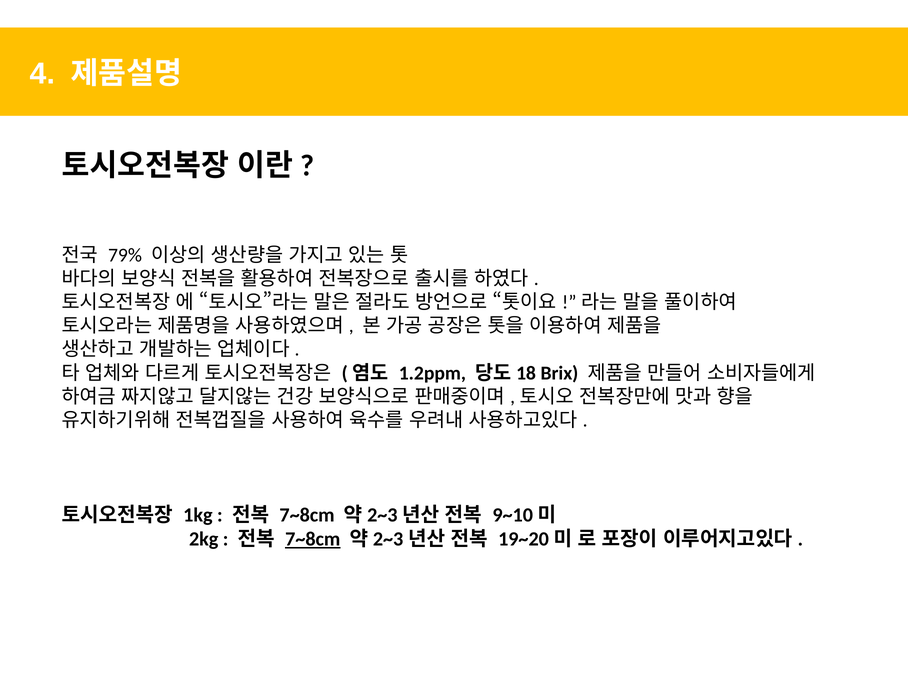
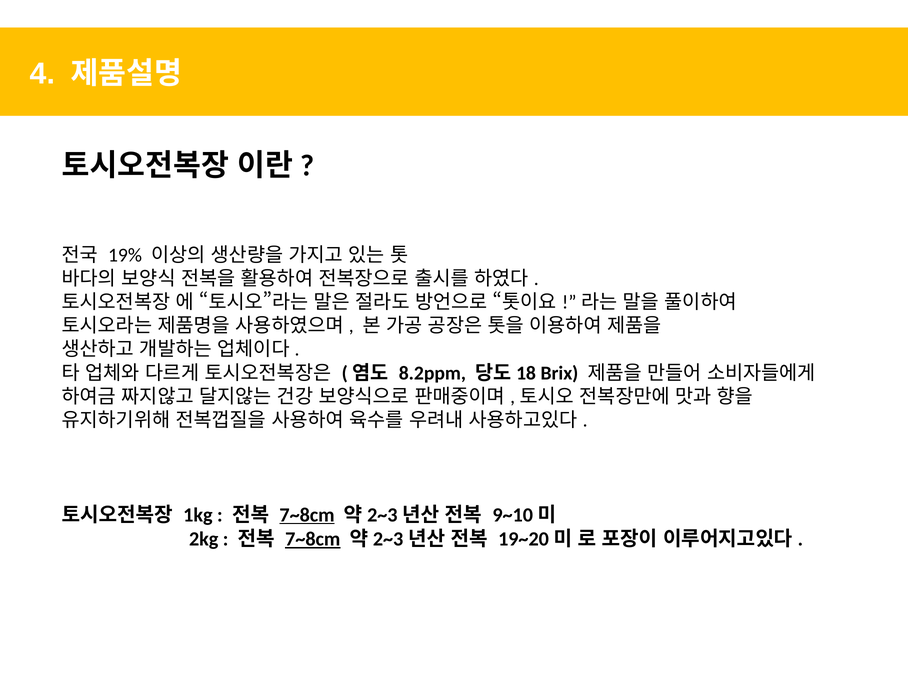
79%: 79% -> 19% (125, 255)
1.2ppm: 1.2ppm -> 8.2ppm (432, 373)
7~8cm underline: none -> present (307, 515)
